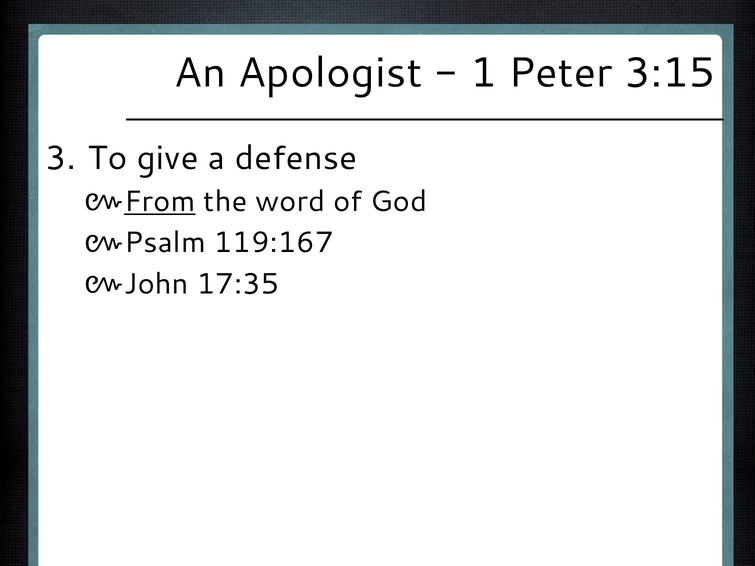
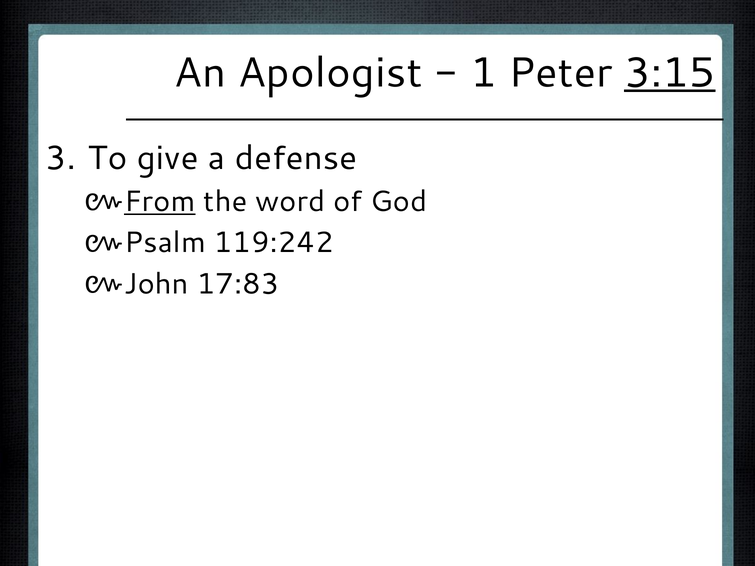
3:15 underline: none -> present (670, 73)
119:167: 119:167 -> 119:242 (274, 243)
17:35: 17:35 -> 17:83 (238, 284)
